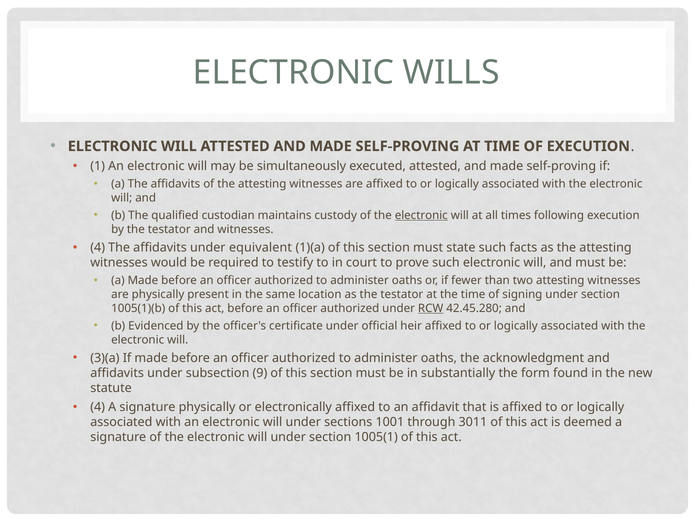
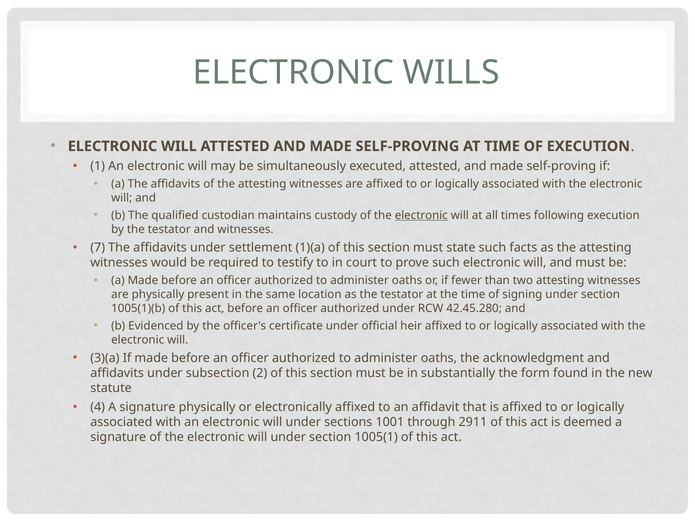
4: 4 -> 7 (98, 248)
equivalent: equivalent -> settlement (261, 248)
RCW underline: present -> none (431, 309)
9: 9 -> 2 (260, 373)
3011: 3011 -> 2911 (473, 422)
